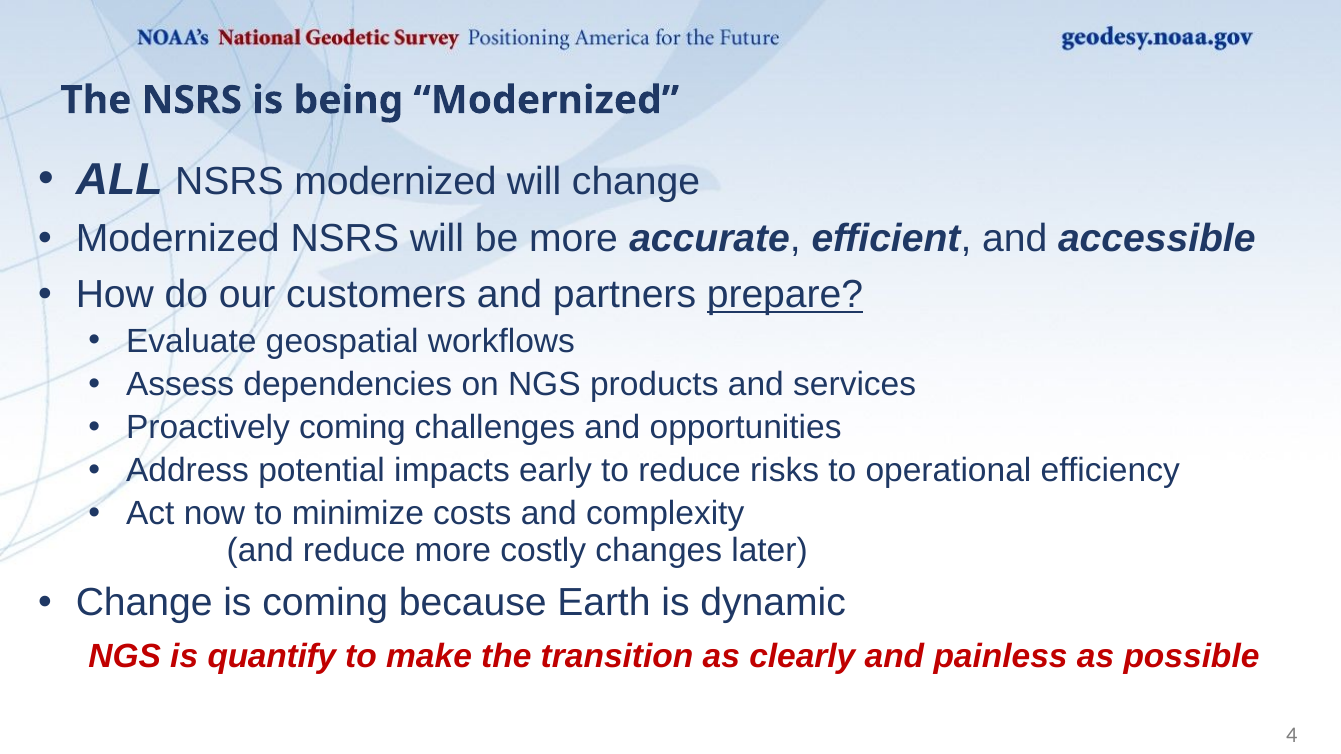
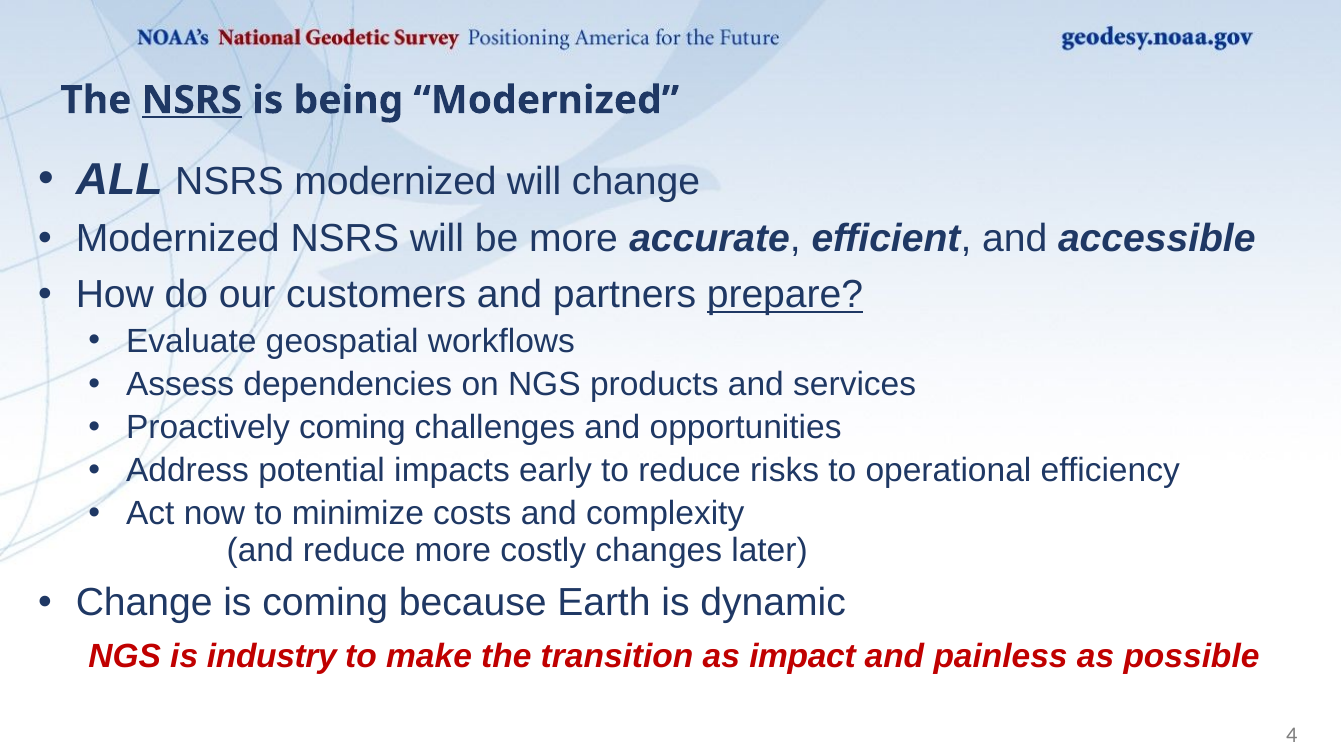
NSRS underline: none -> present (192, 100)
quantify: quantify -> industry (272, 657)
clearly: clearly -> impact (802, 657)
